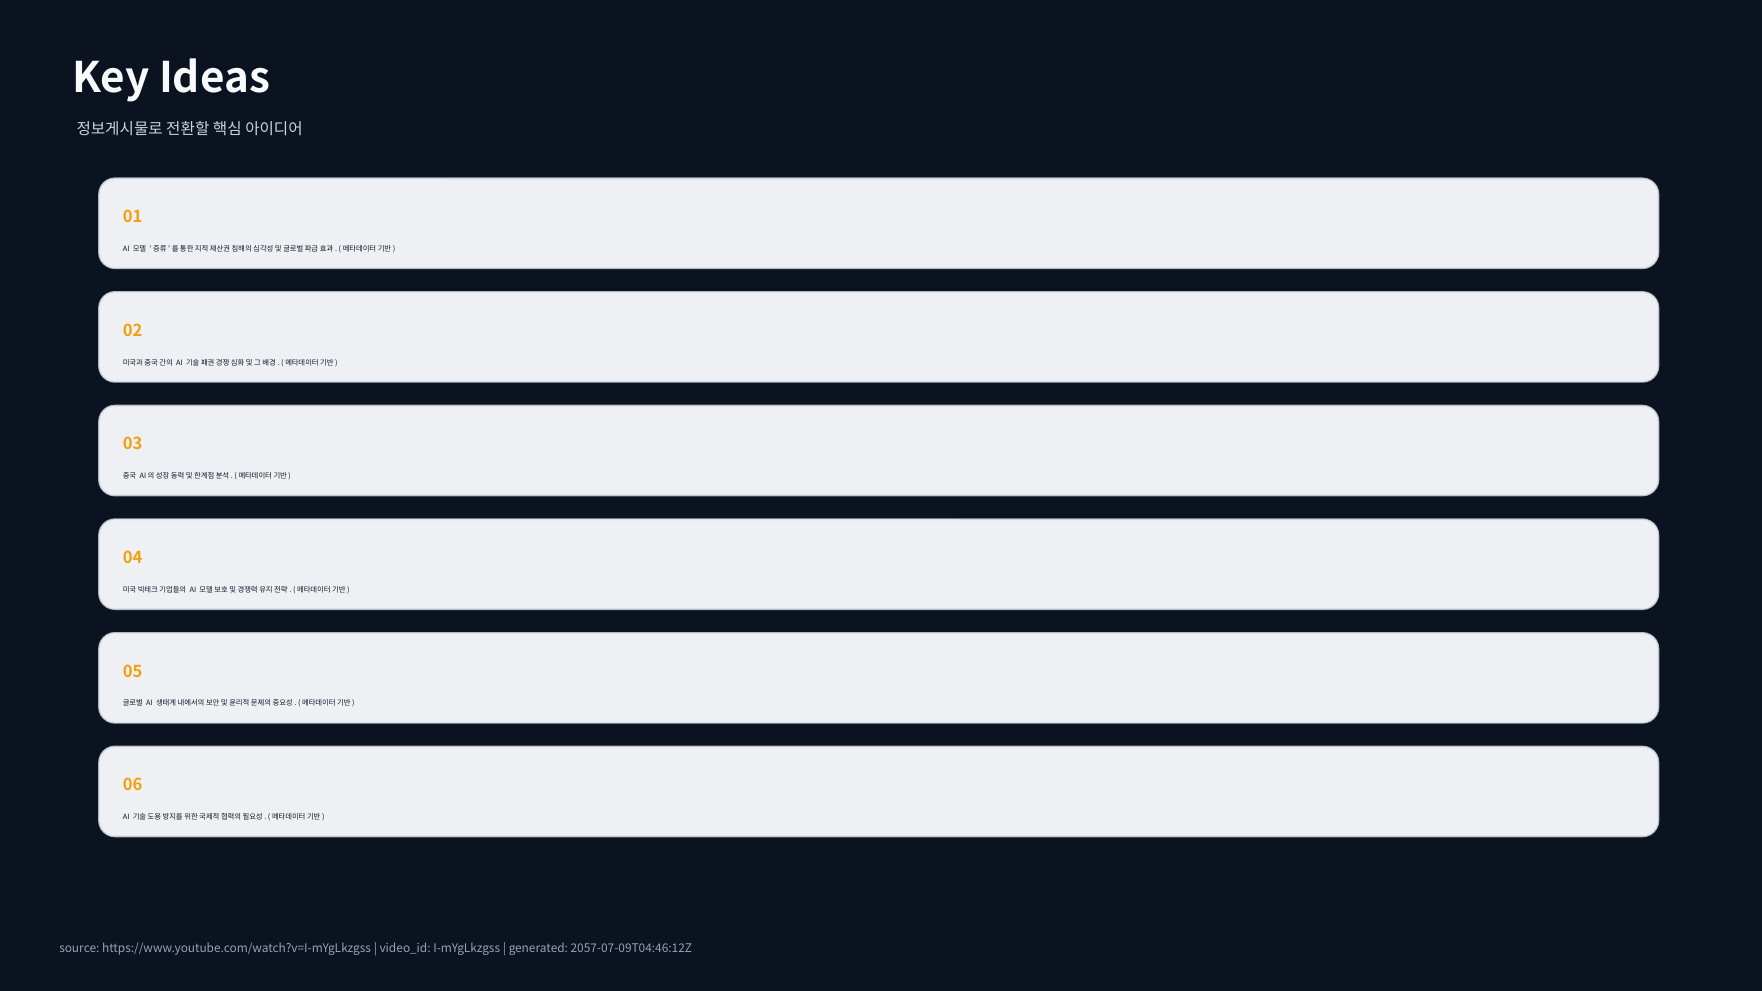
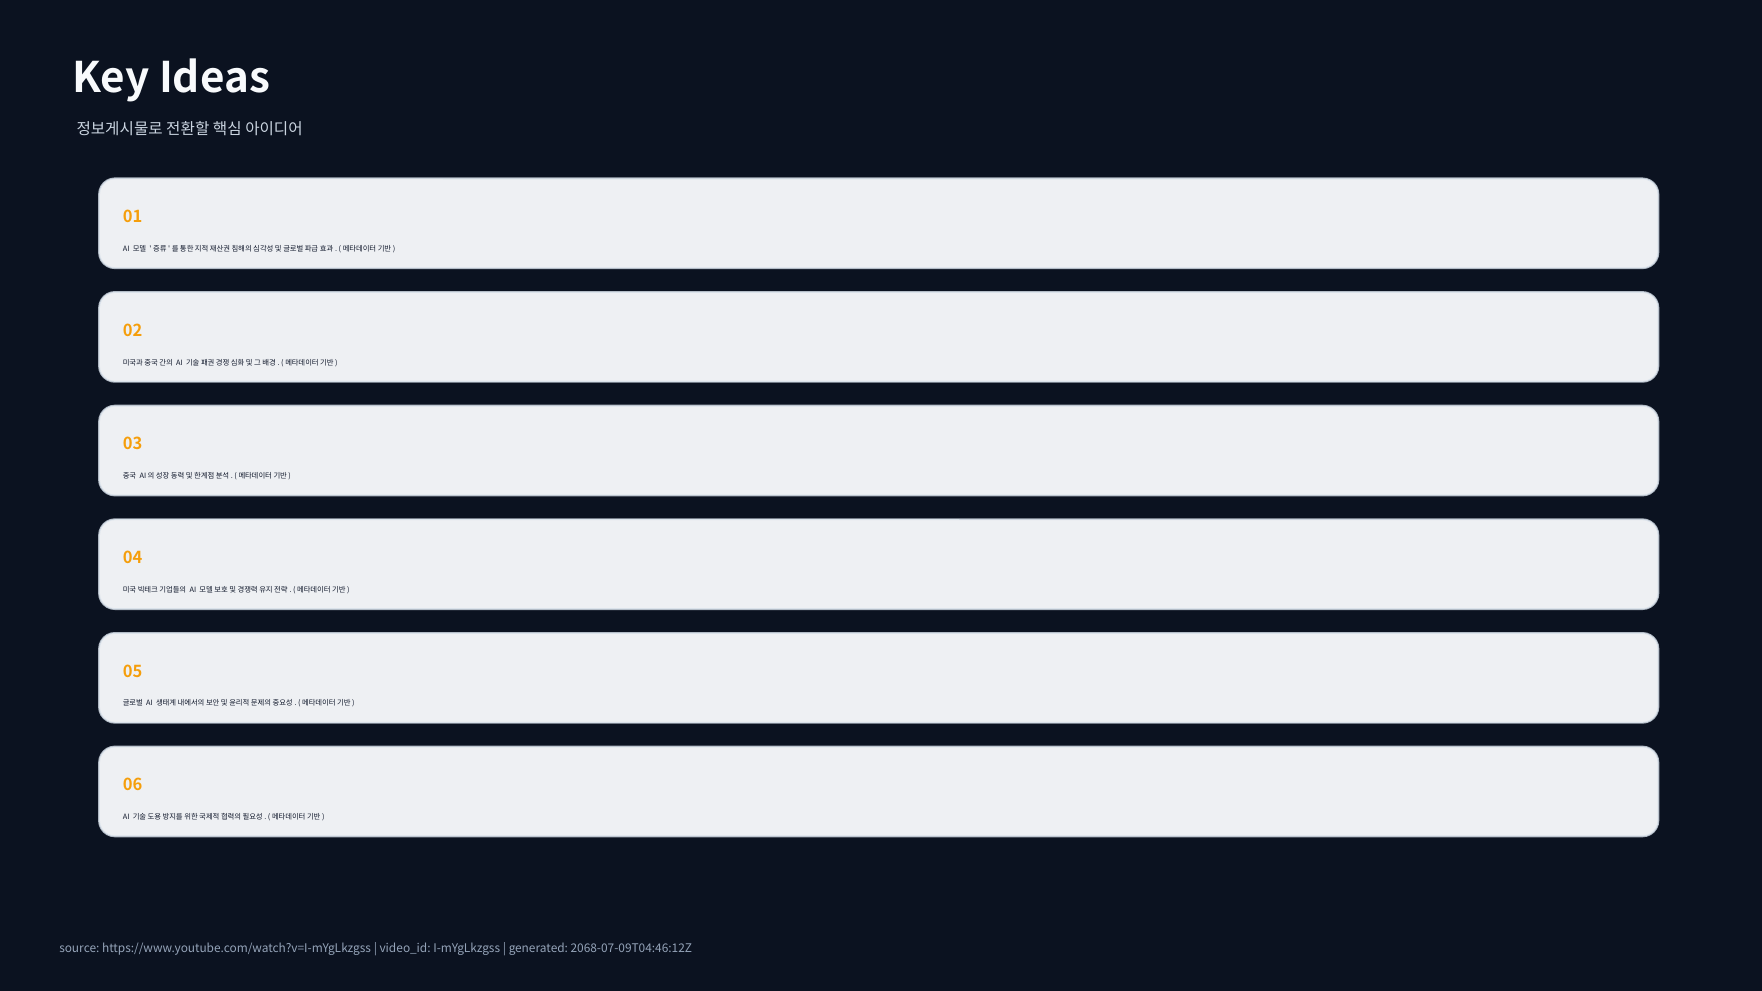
2057-07-09T04:46:12Z: 2057-07-09T04:46:12Z -> 2068-07-09T04:46:12Z (631, 949)
